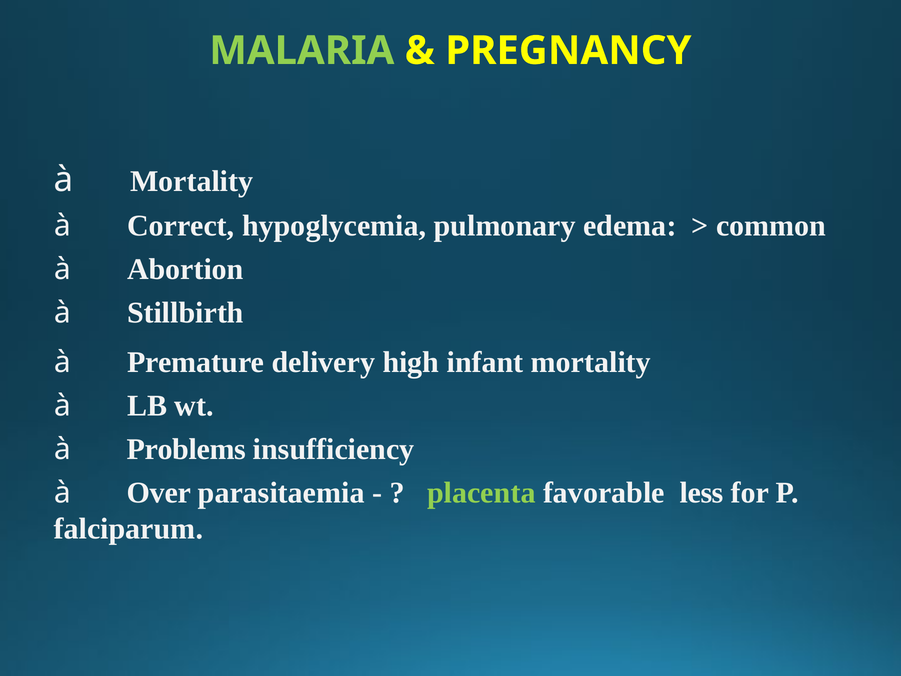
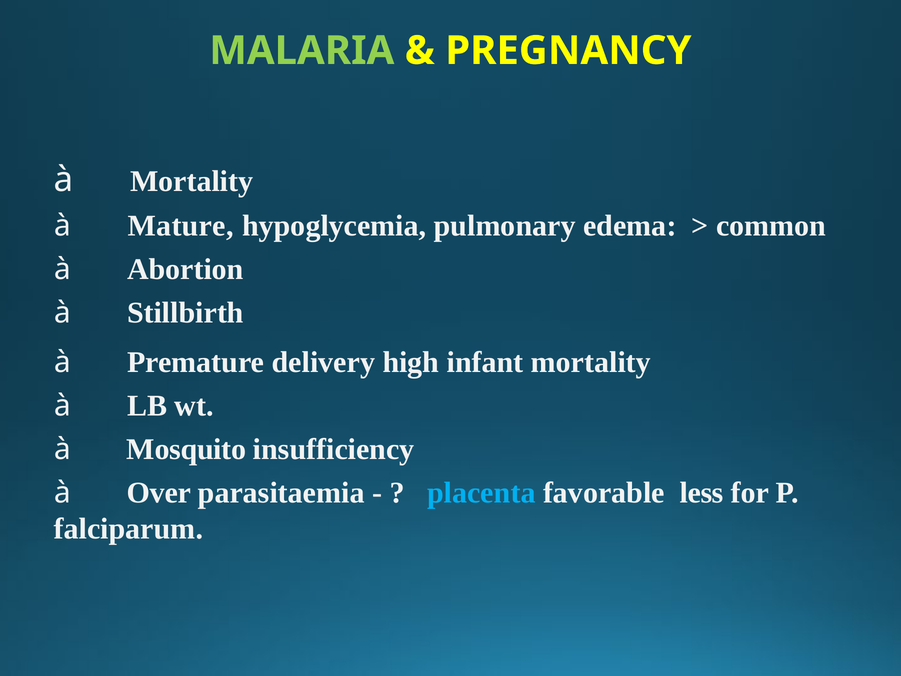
Correct: Correct -> Mature (181, 226)
Problems: Problems -> Mosquito (186, 449)
placenta colour: light green -> light blue (481, 493)
